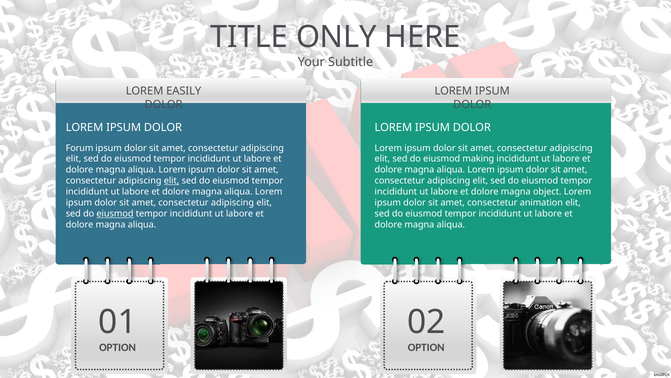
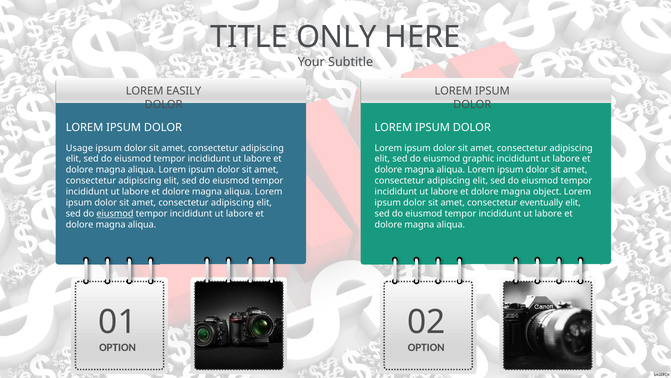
Forum: Forum -> Usage (79, 148)
making: making -> graphic (478, 159)
elit underline: present -> none (172, 181)
animation: animation -> eventually (541, 202)
